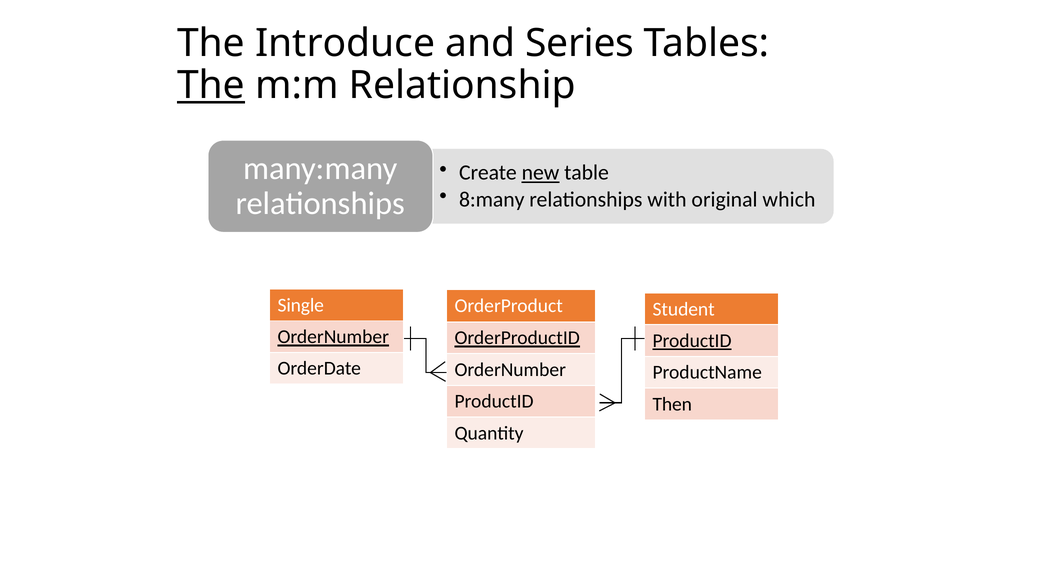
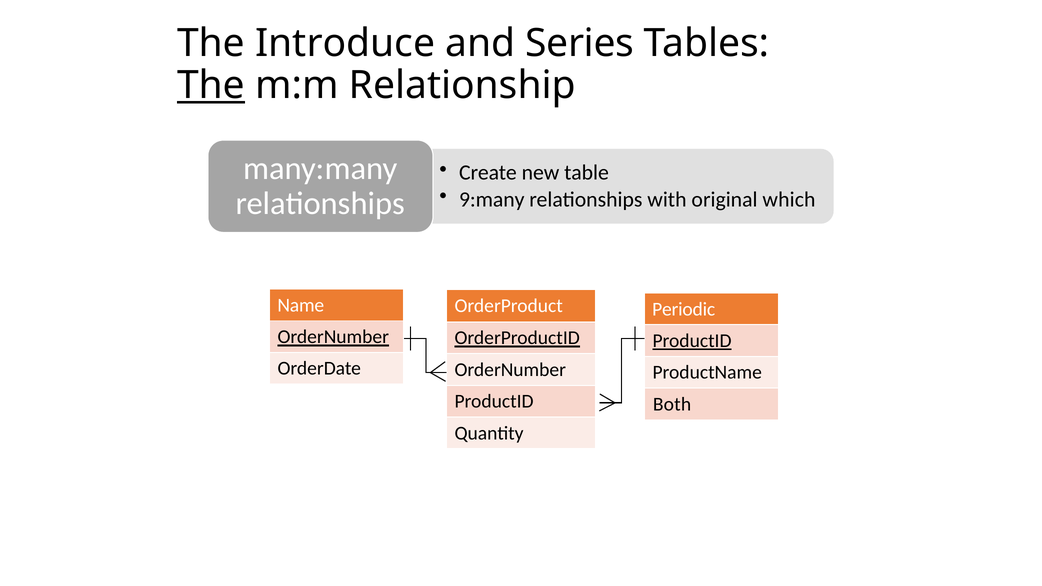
new underline: present -> none (540, 173)
8:many: 8:many -> 9:many (492, 200)
Single: Single -> Name (301, 305)
Student: Student -> Periodic (684, 309)
Then: Then -> Both (672, 404)
